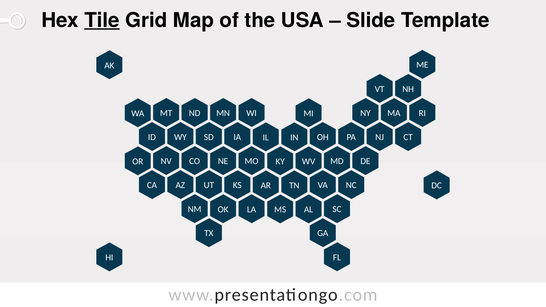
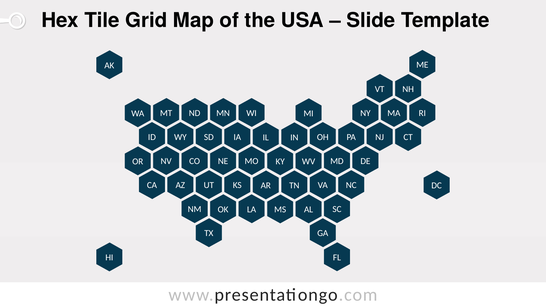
Tile underline: present -> none (102, 20)
